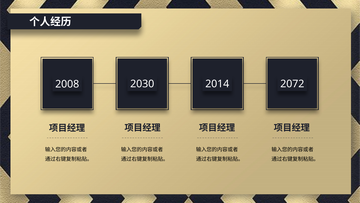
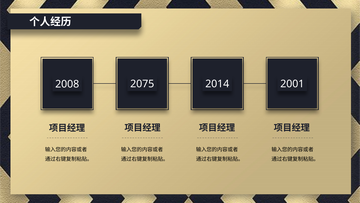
2030: 2030 -> 2075 (142, 84)
2072: 2072 -> 2001 (292, 84)
